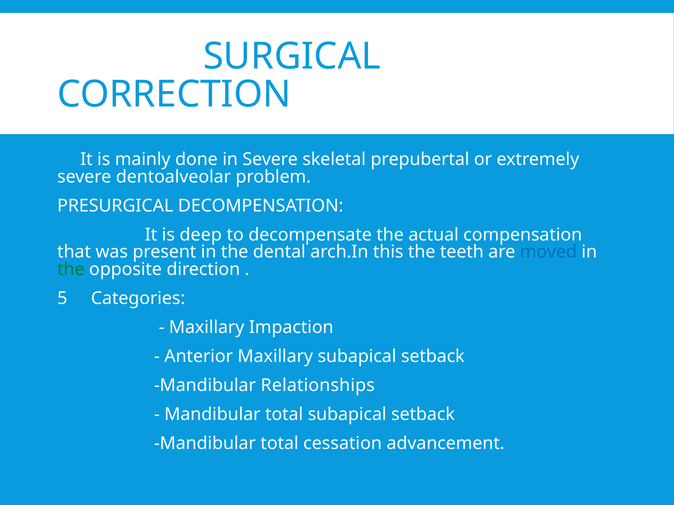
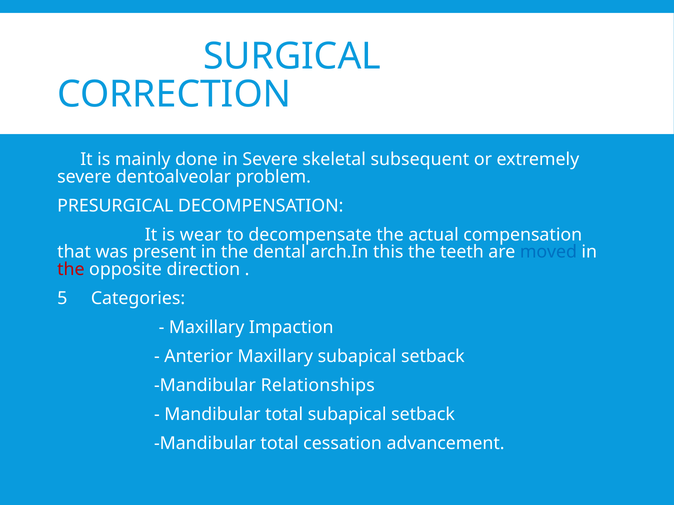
prepubertal: prepubertal -> subsequent (420, 160)
deep: deep -> wear (201, 235)
the colour: green -> red (71, 270)
